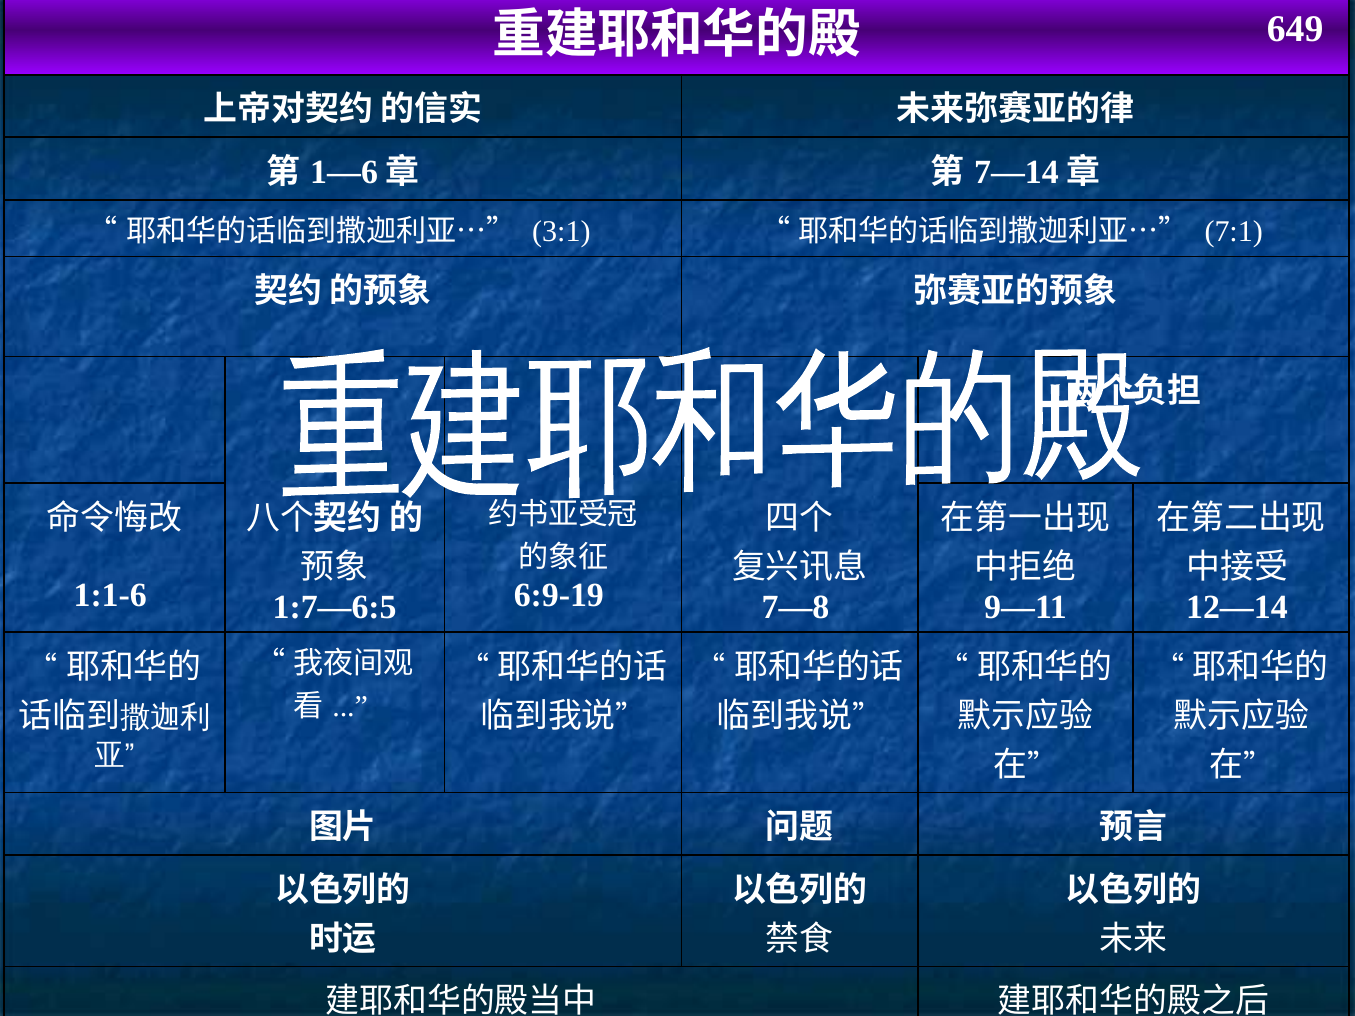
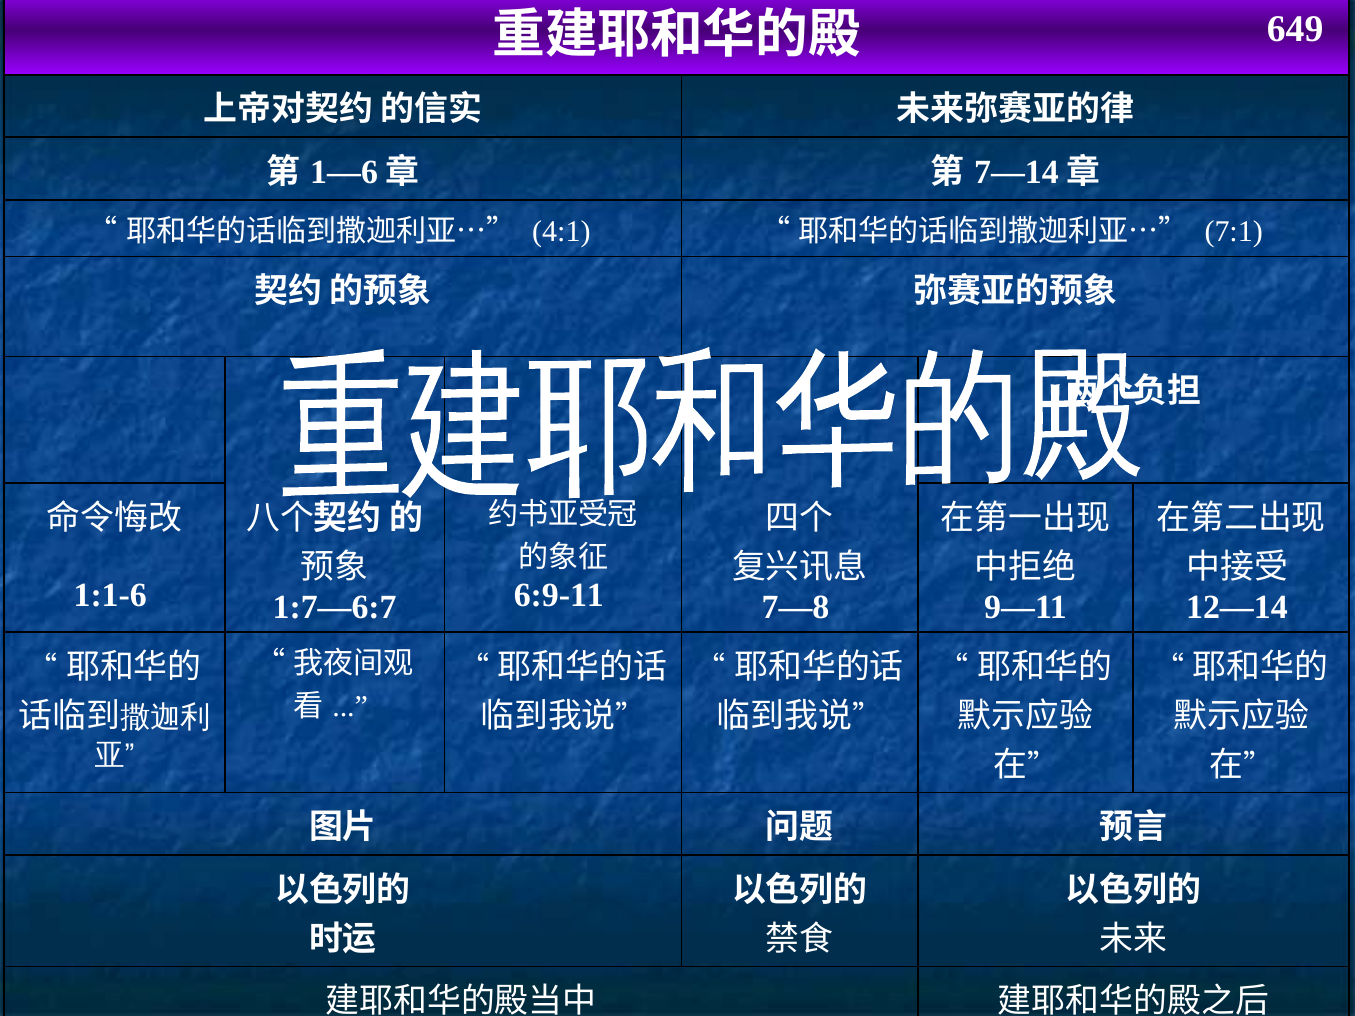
3:1: 3:1 -> 4:1 (561, 231)
6:9-19: 6:9-19 -> 6:9-11 (559, 596)
1:7—6:5: 1:7—6:5 -> 1:7—6:7 (335, 607)
